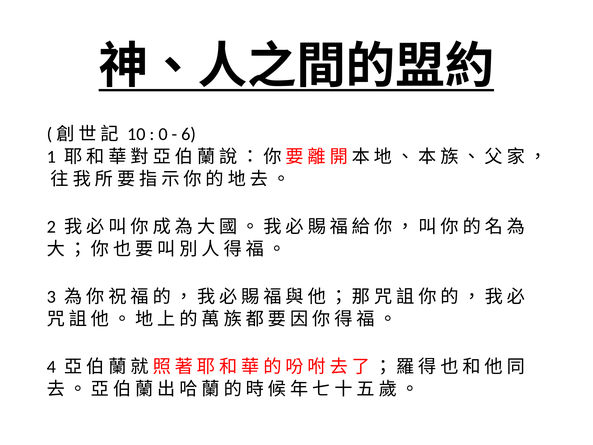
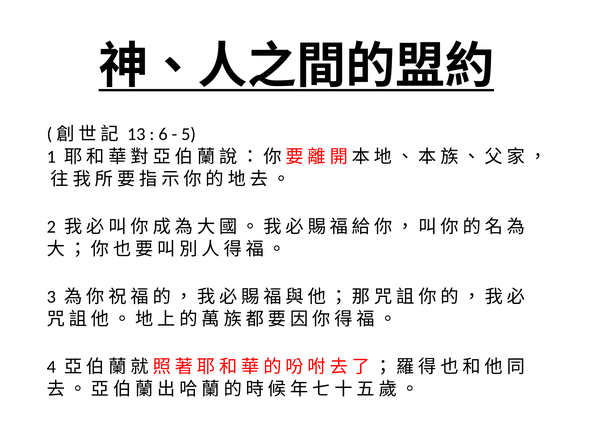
10: 10 -> 13 (136, 134)
0: 0 -> 6 (163, 134)
6: 6 -> 5 (189, 134)
